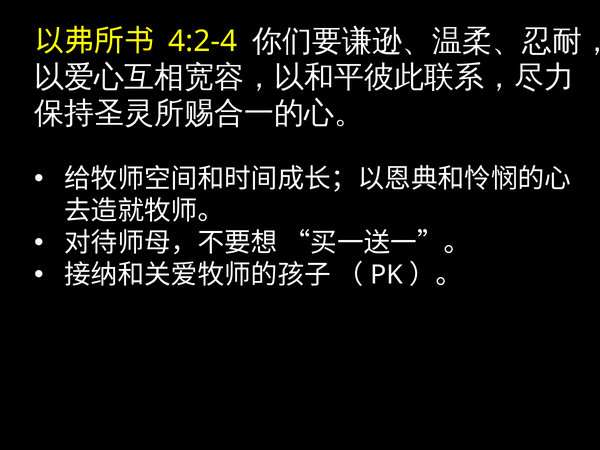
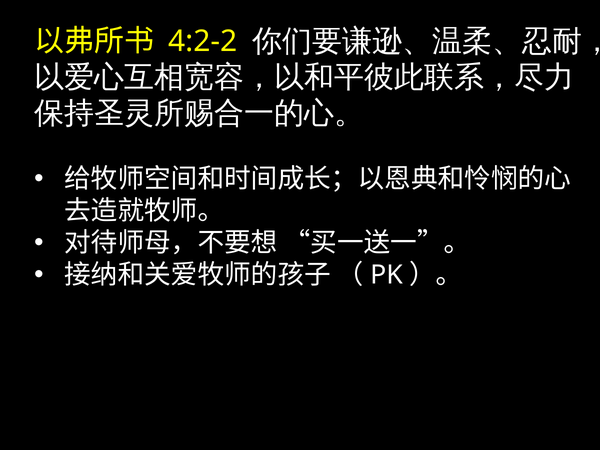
4:2-4: 4:2-4 -> 4:2-2 (203, 41)
